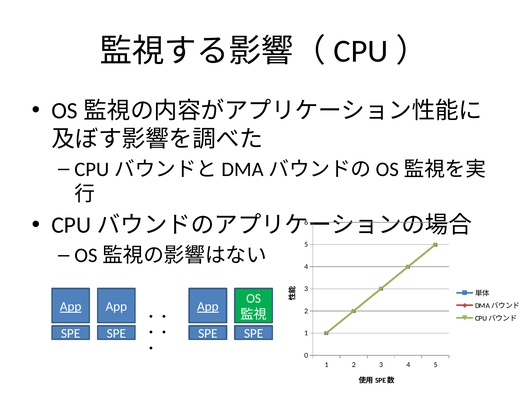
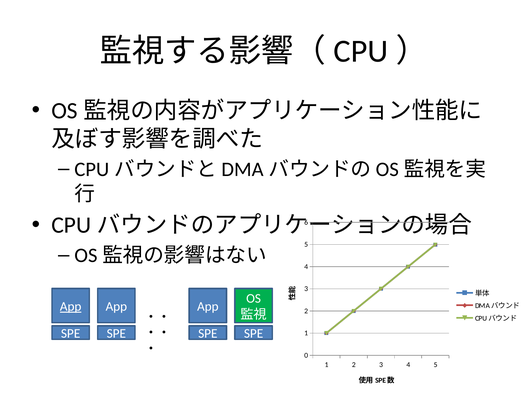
App underline: present -> none (208, 306)
